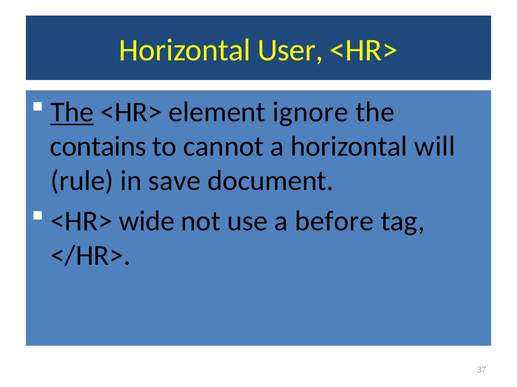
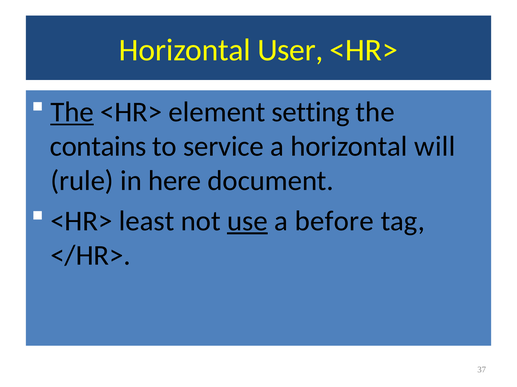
ignore: ignore -> setting (311, 112)
cannot: cannot -> service (223, 147)
save: save -> here (175, 181)
wide: wide -> least (147, 221)
use underline: none -> present (247, 221)
